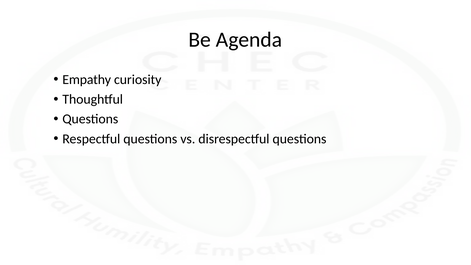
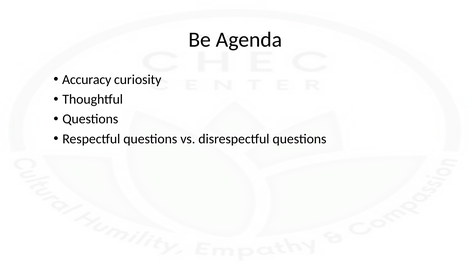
Empathy: Empathy -> Accuracy (87, 80)
